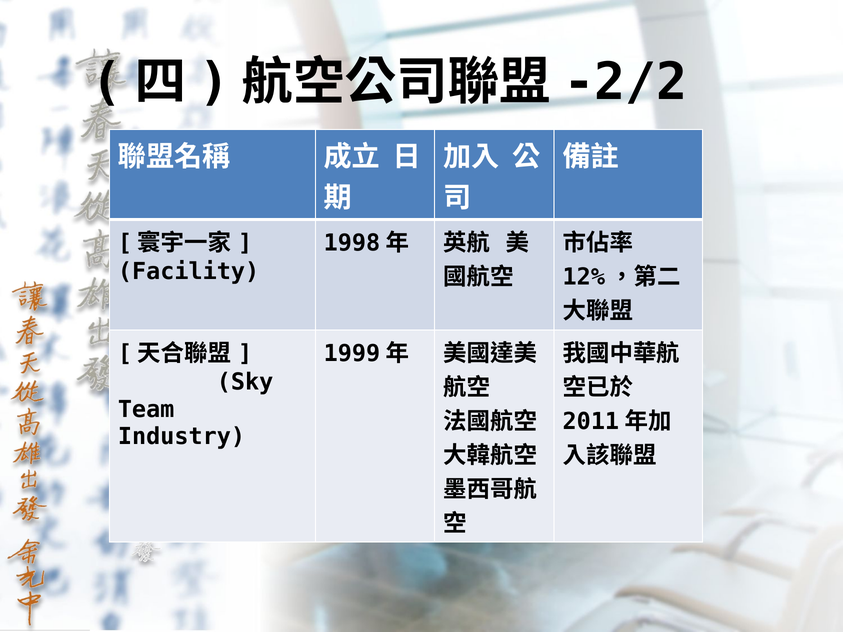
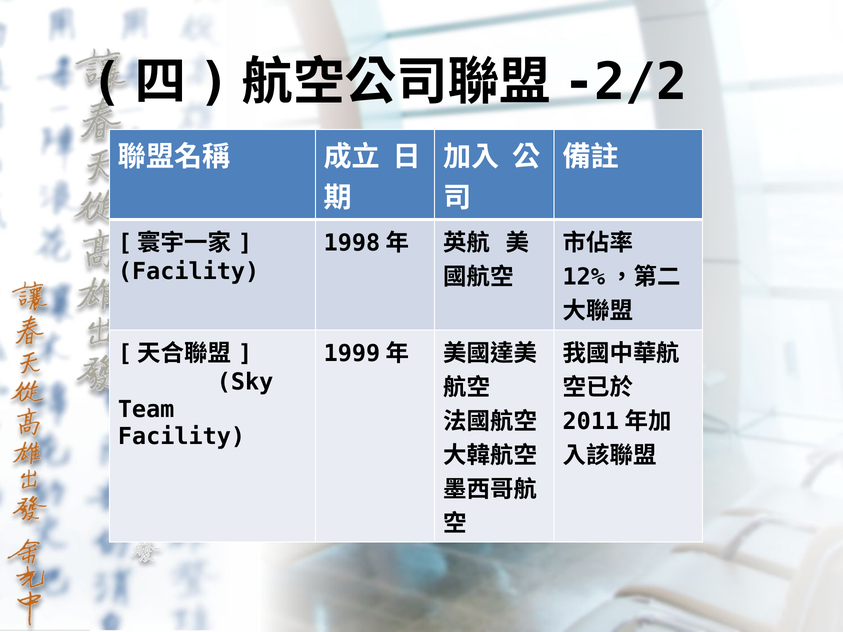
Industry: Industry -> Facility (181, 437)
